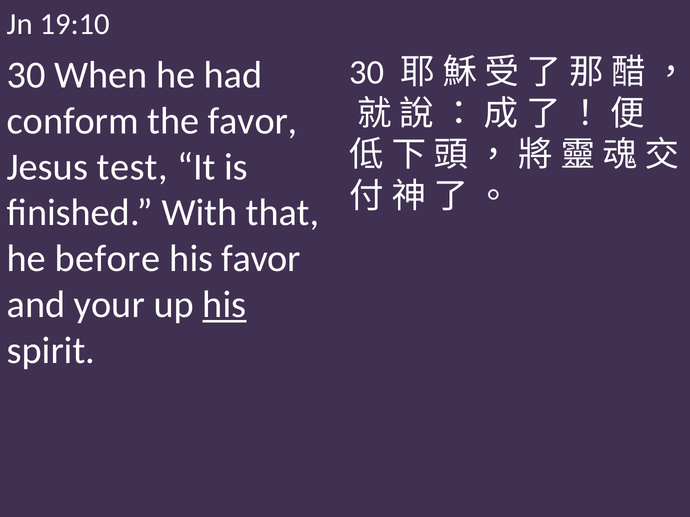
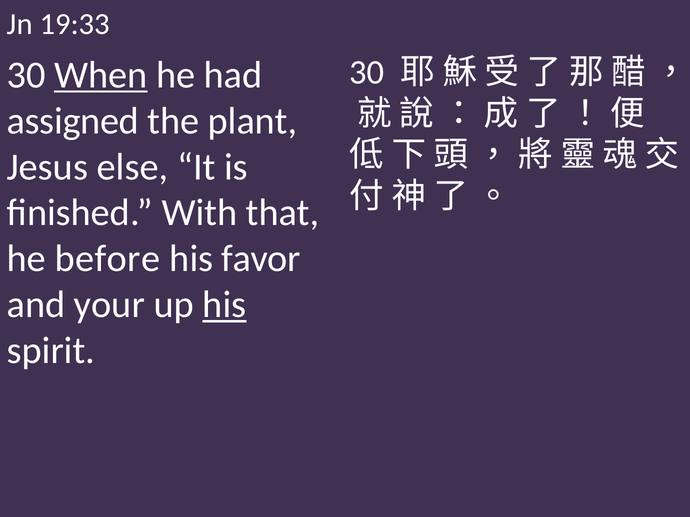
19:10: 19:10 -> 19:33 (75, 24)
When underline: none -> present (101, 75)
conform: conform -> assigned (73, 121)
the favor: favor -> plant (252, 121)
test: test -> else (132, 167)
